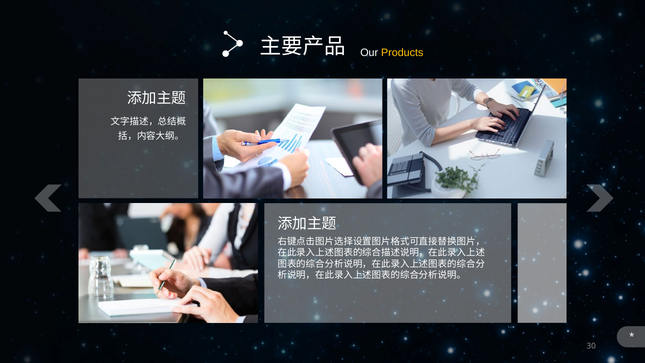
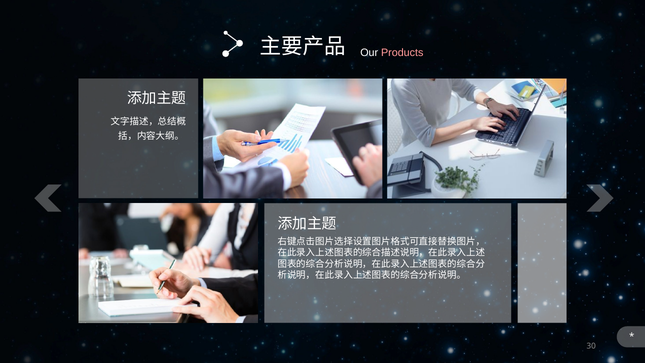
Products colour: yellow -> pink (402, 52)
